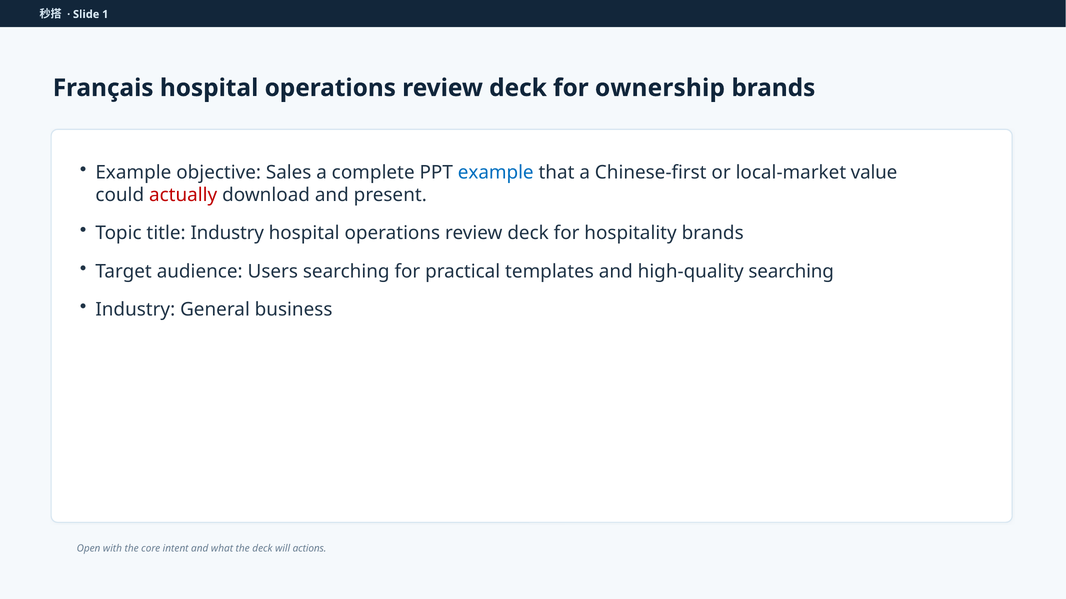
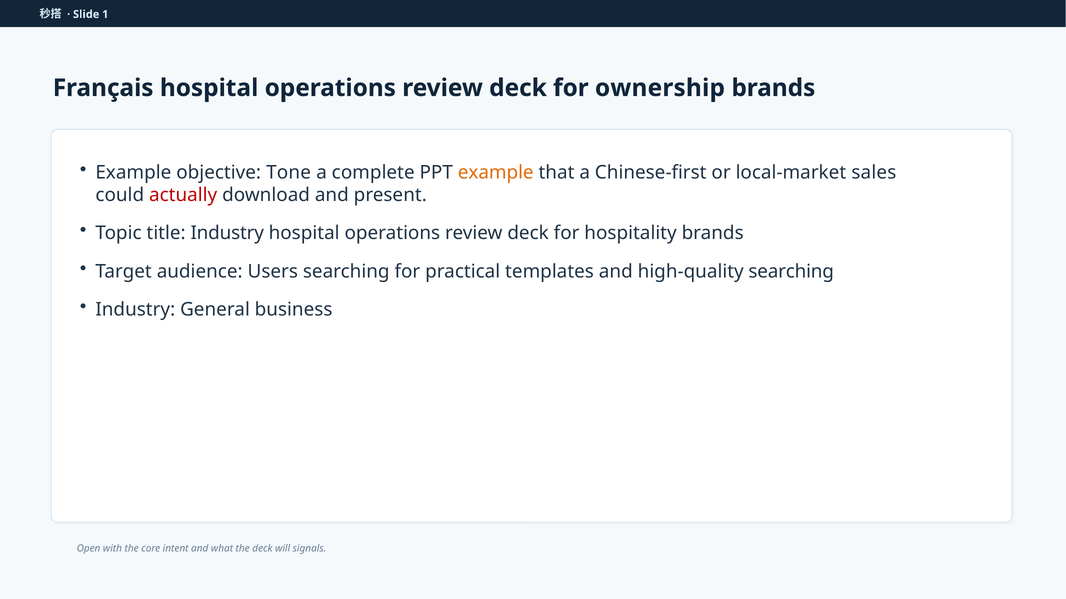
Sales: Sales -> Tone (289, 173)
example colour: blue -> orange (496, 173)
value: value -> sales (874, 173)
actions: actions -> signals (309, 549)
